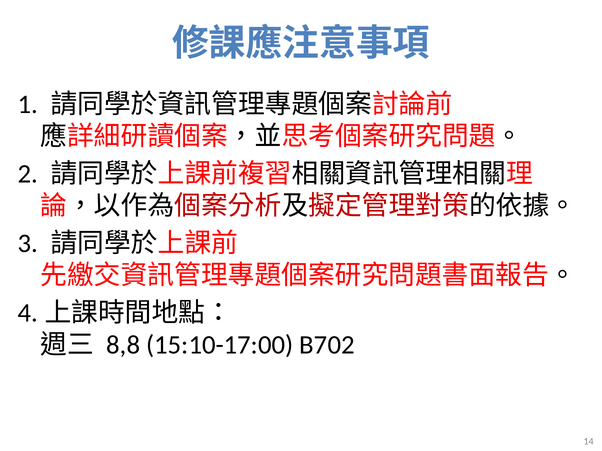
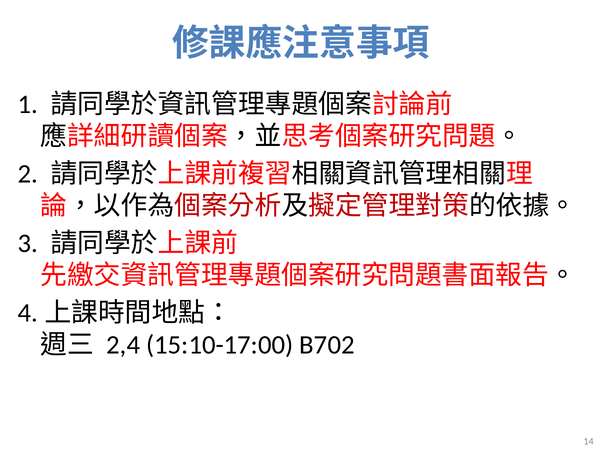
8,8: 8,8 -> 2,4 (123, 345)
